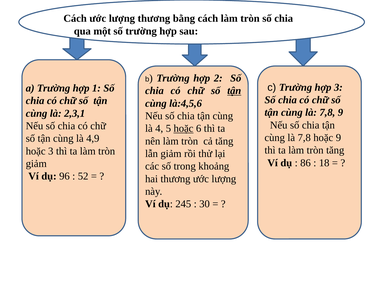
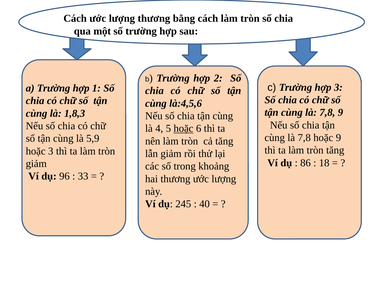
tận underline: present -> none (234, 91)
2,3,1: 2,3,1 -> 1,8,3 (75, 113)
4,9: 4,9 -> 5,9 (93, 138)
52: 52 -> 33 (83, 176)
30: 30 -> 40 (205, 204)
